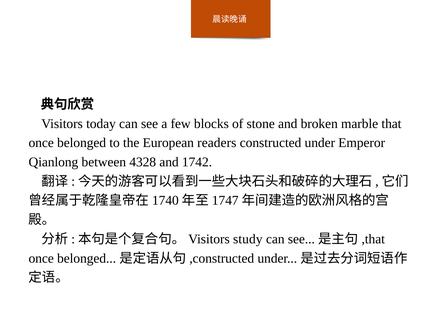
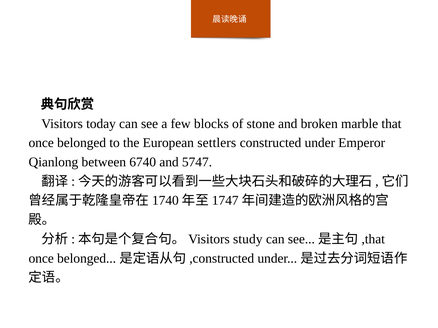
readers: readers -> settlers (217, 143)
4328: 4328 -> 6740 (143, 162)
1742: 1742 -> 5747 (197, 162)
